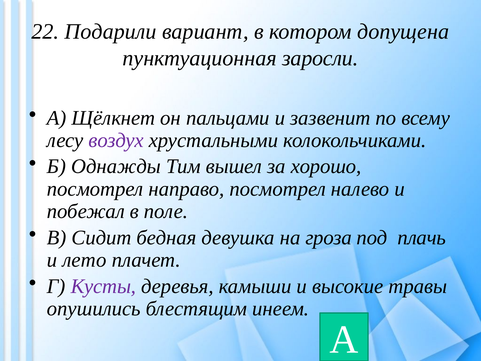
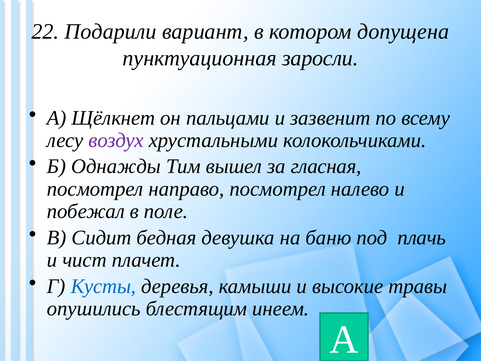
хорошо: хорошо -> гласная (326, 166)
гроза: гроза -> баню (328, 237)
лето: лето -> чист (85, 260)
Кусты colour: purple -> blue (103, 286)
